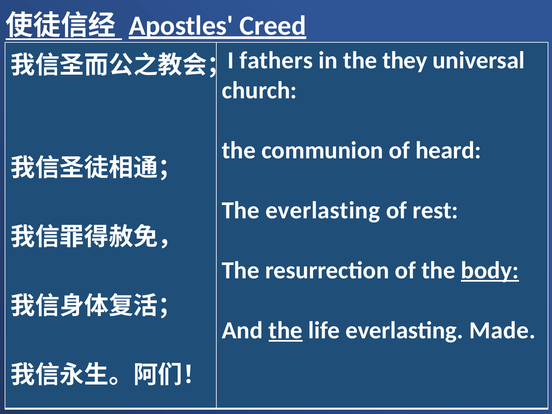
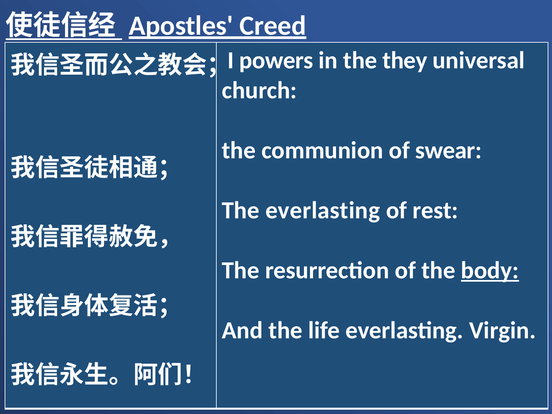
fathers: fathers -> powers (276, 60)
heard: heard -> swear (449, 150)
the underline: present -> none (286, 330)
Made: Made -> Virgin (502, 330)
